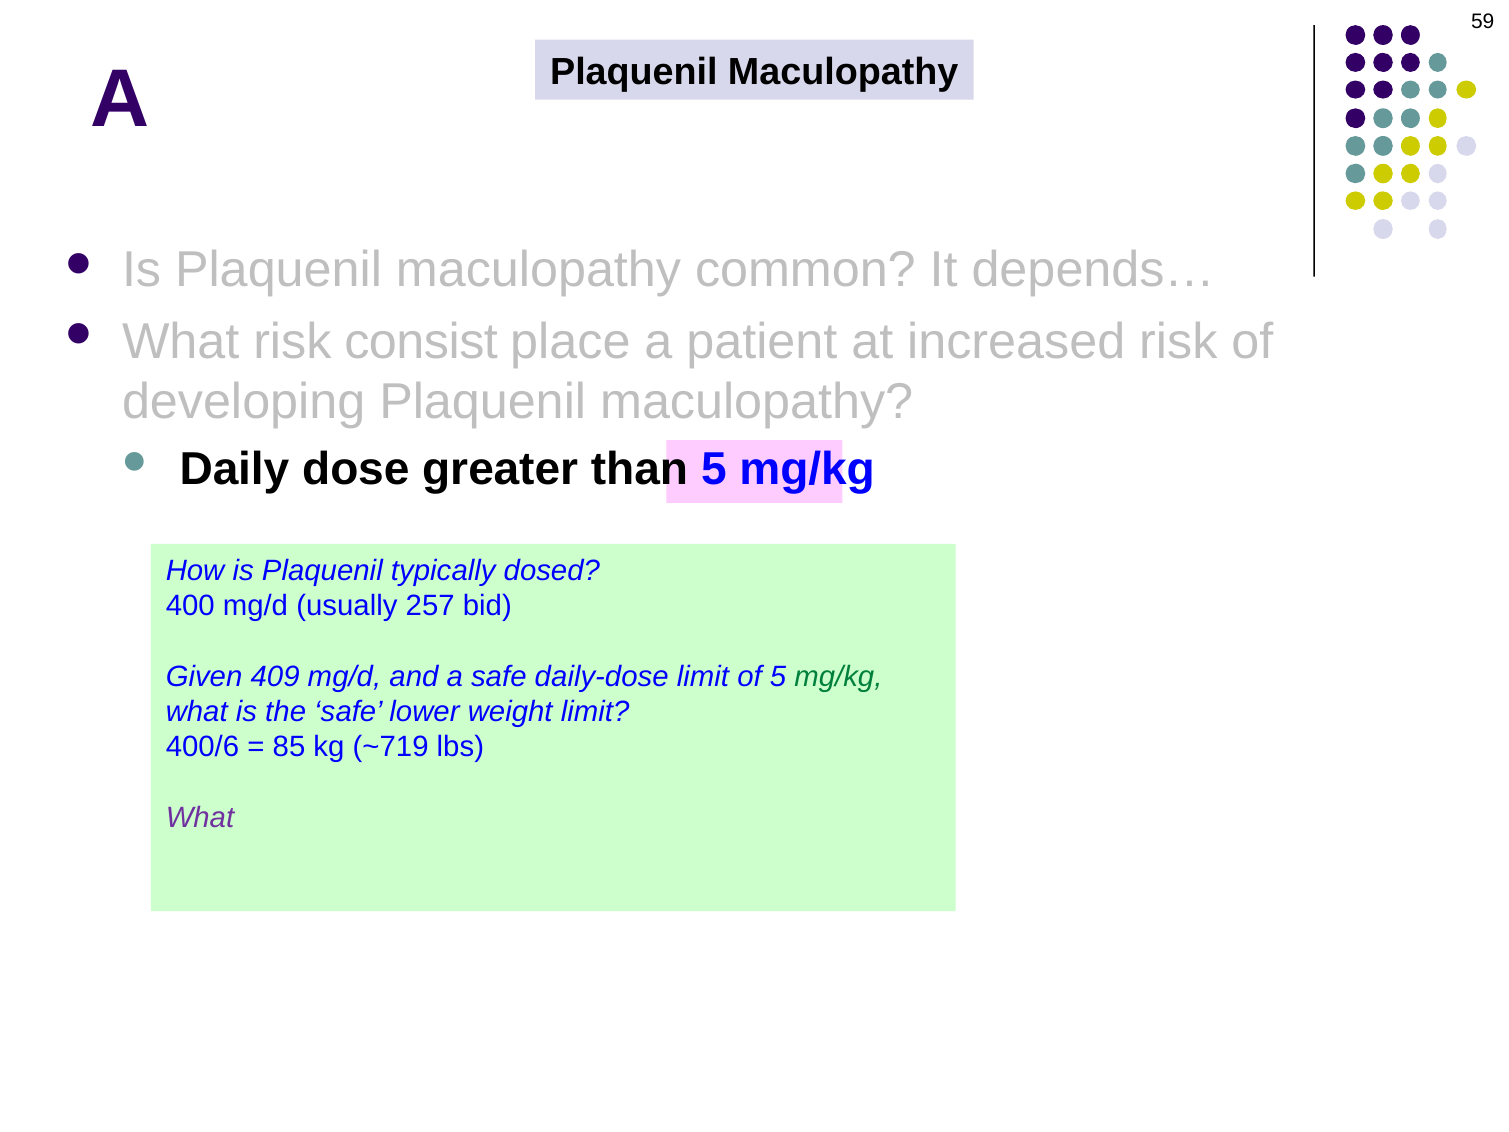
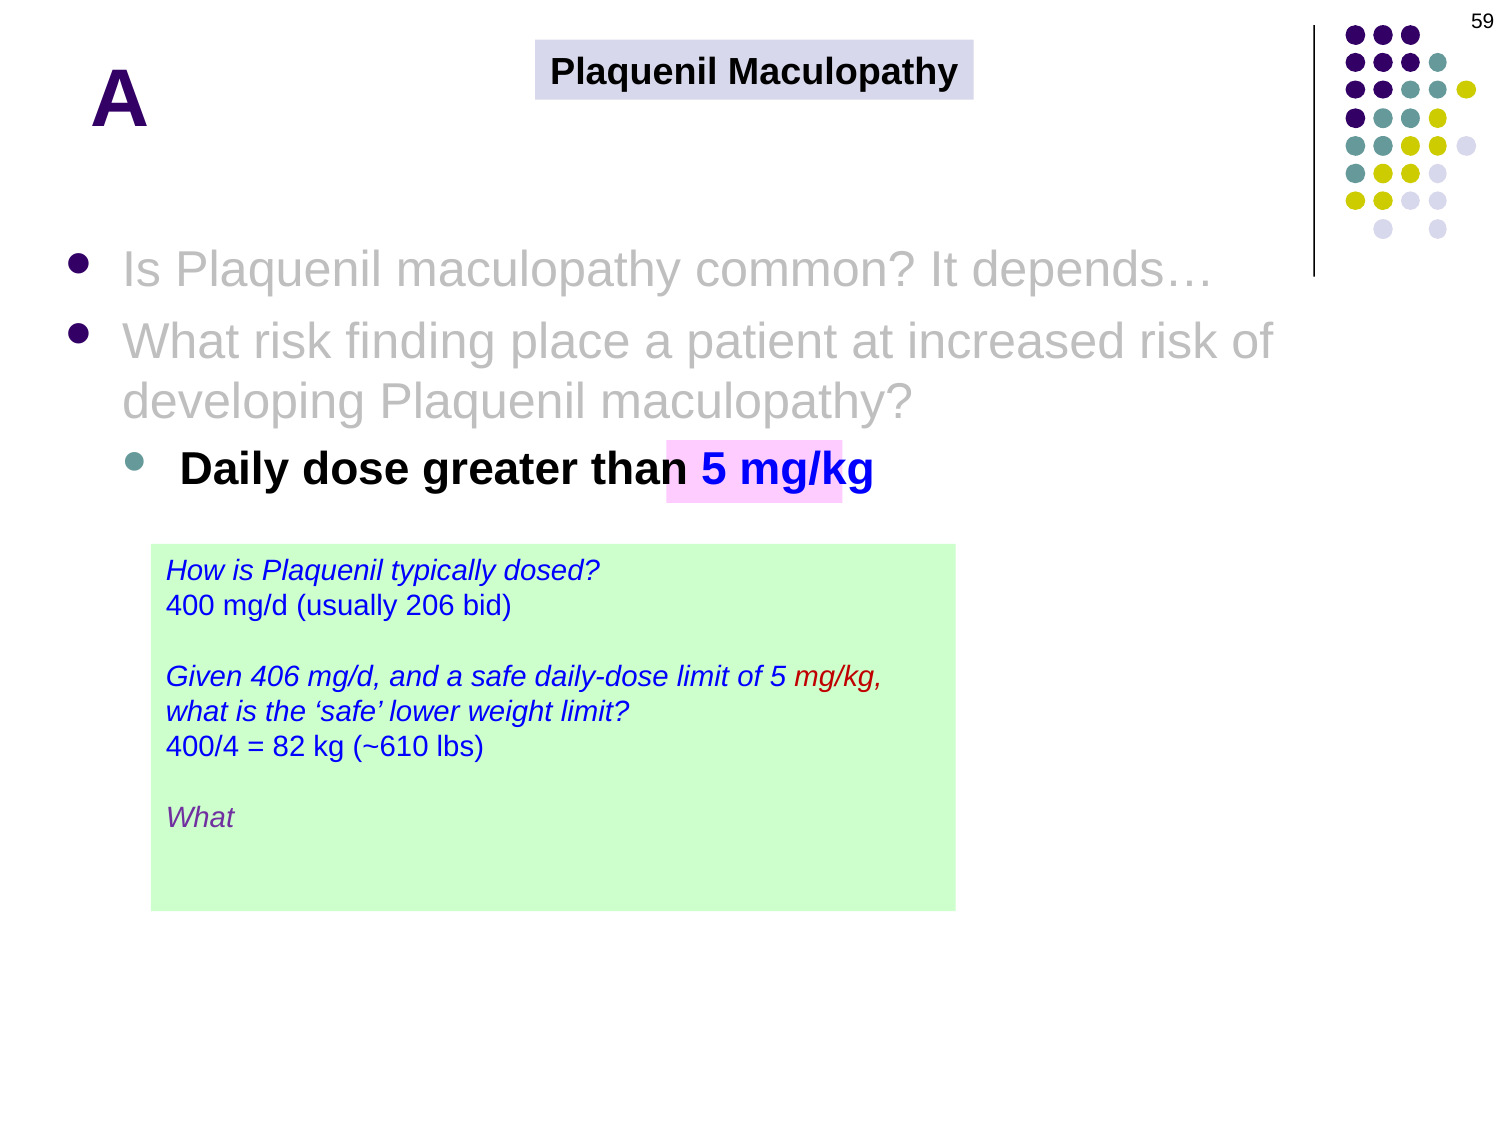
consist: consist -> finding (421, 342)
257: 257 -> 206 (430, 606)
409: 409 -> 406 (275, 677)
mg/kg colour: green -> red (838, 677)
400/6: 400/6 -> 400/4 (202, 747)
85: 85 -> 82 (289, 747)
~719: ~719 -> ~610 (391, 747)
